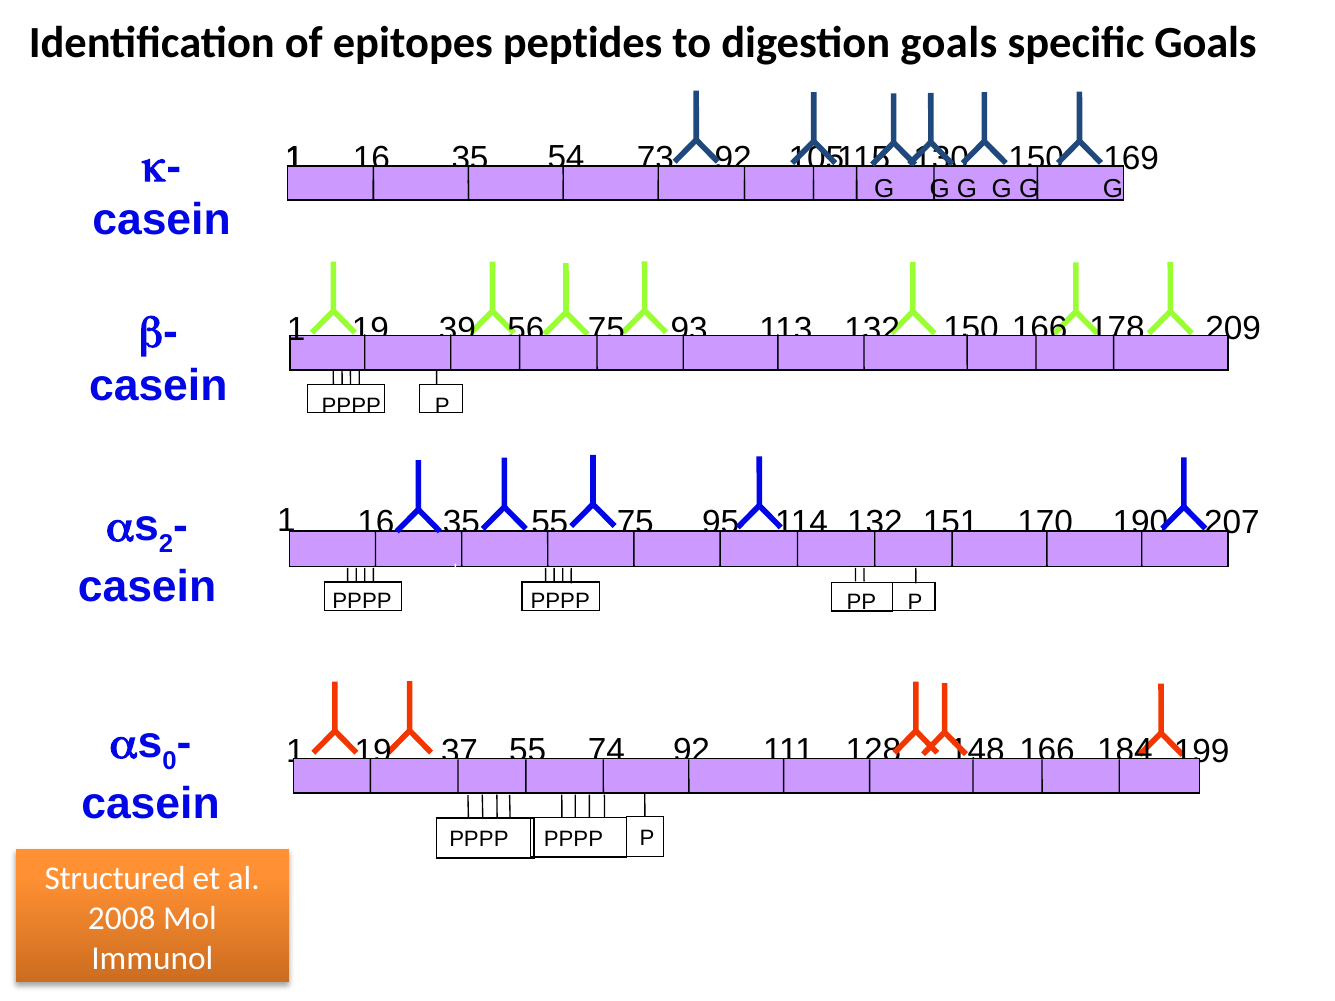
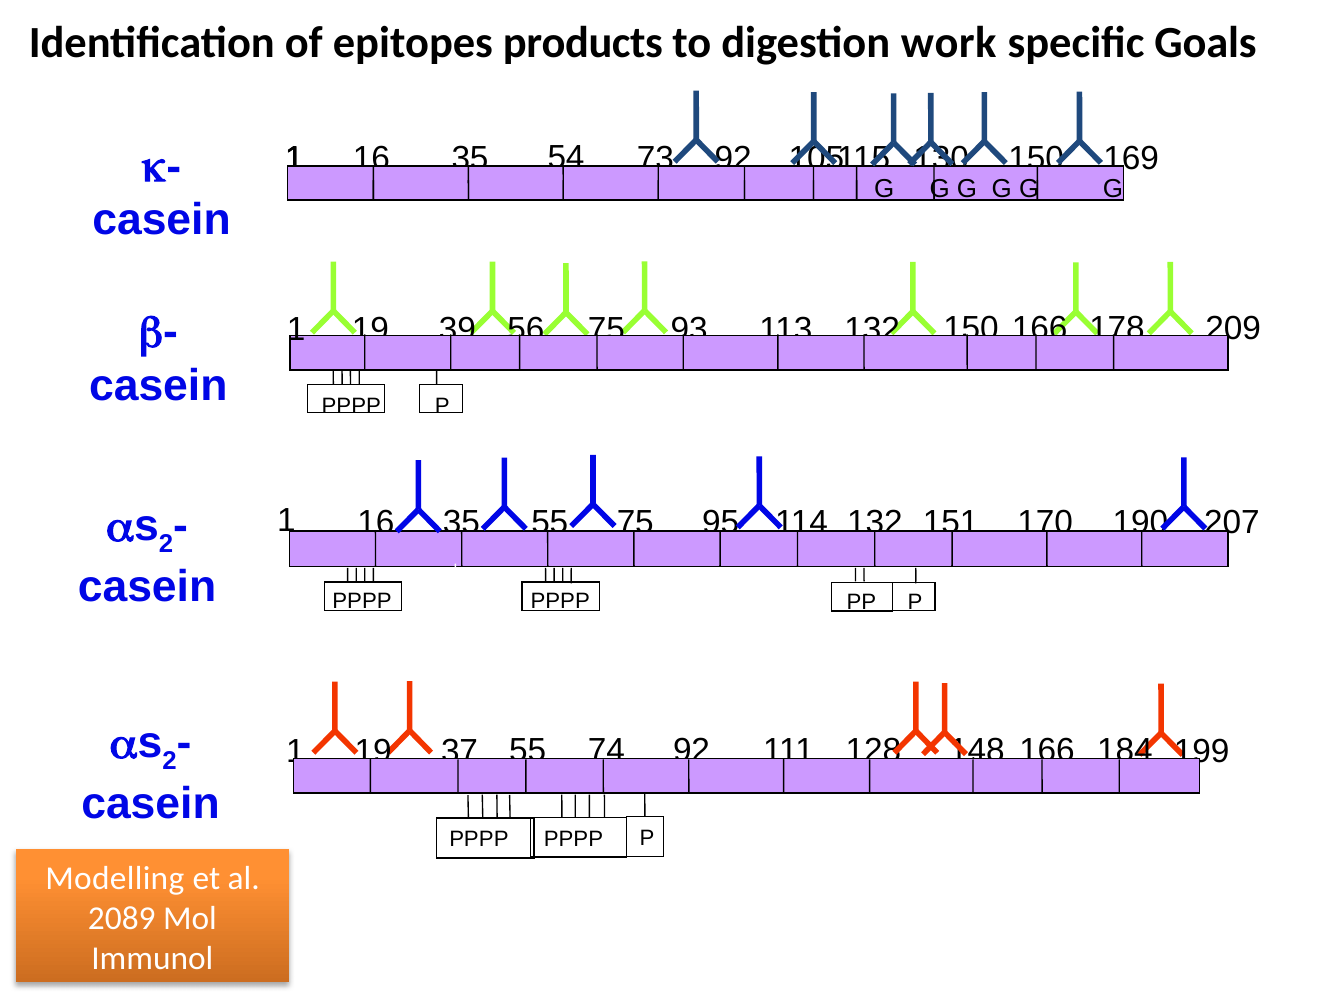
peptides: peptides -> products (583, 43)
digestion goals: goals -> work (949, 43)
0: 0 -> 2 (170, 761)
Structured: Structured -> Modelling (115, 878)
2008: 2008 -> 2089 (122, 918)
